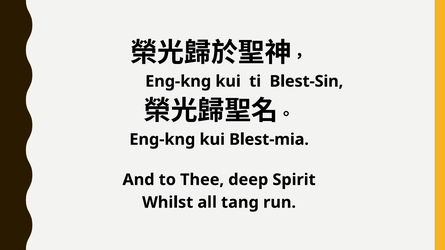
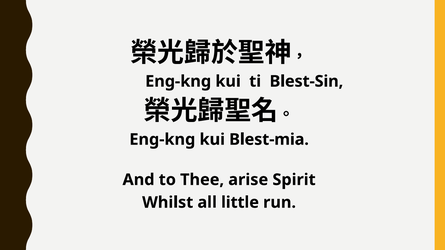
deep: deep -> arise (248, 180)
tang: tang -> little (240, 203)
